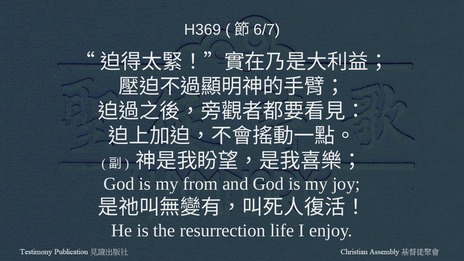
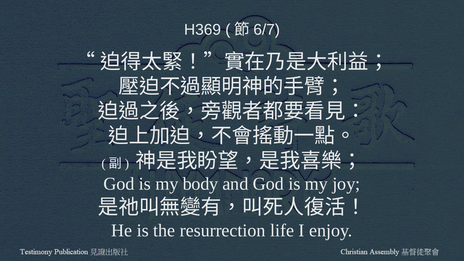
from: from -> body (200, 184)
